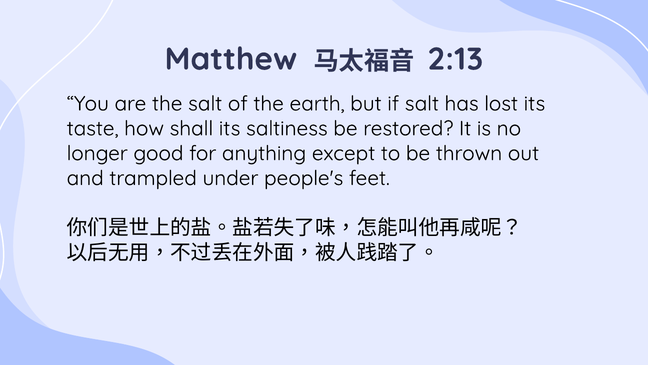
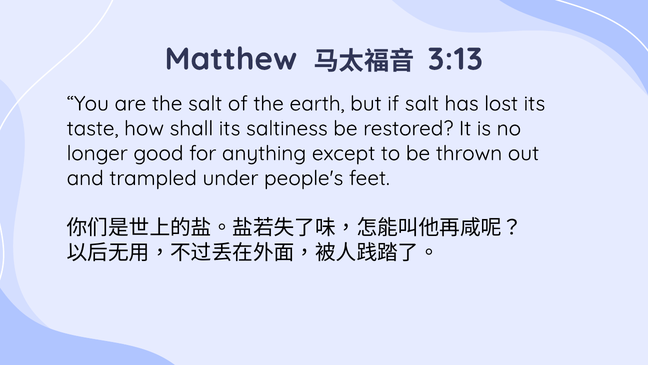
2:13: 2:13 -> 3:13 (455, 59)
